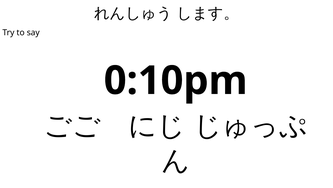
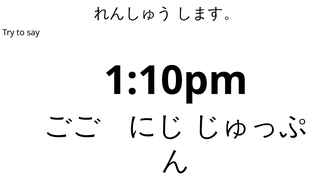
0:10pm: 0:10pm -> 1:10pm (176, 80)
